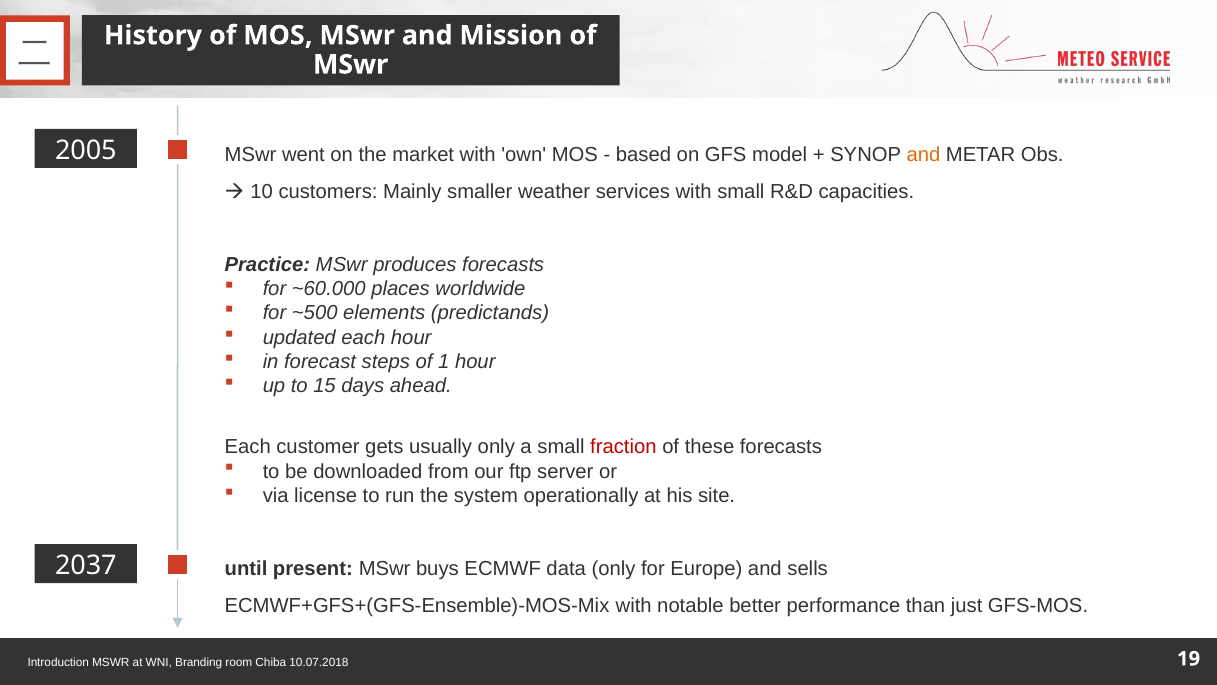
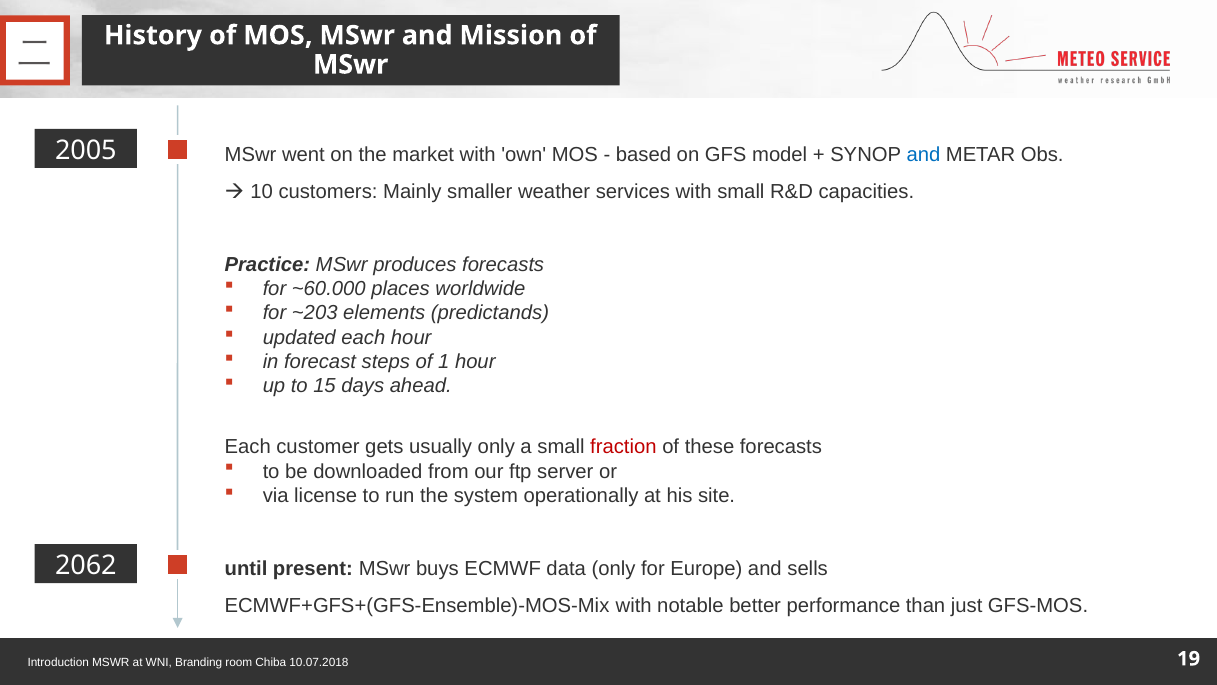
and colour: orange -> blue (923, 155)
~500: ~500 -> ~203 (315, 313)
2037: 2037 -> 2062 (86, 565)
